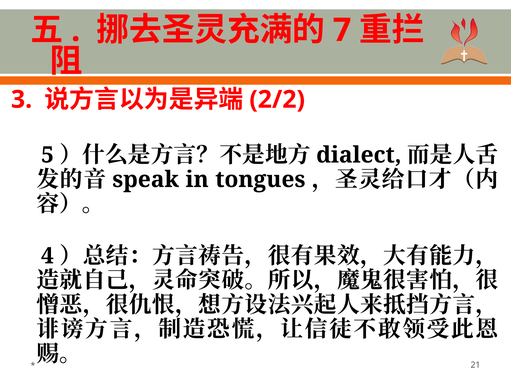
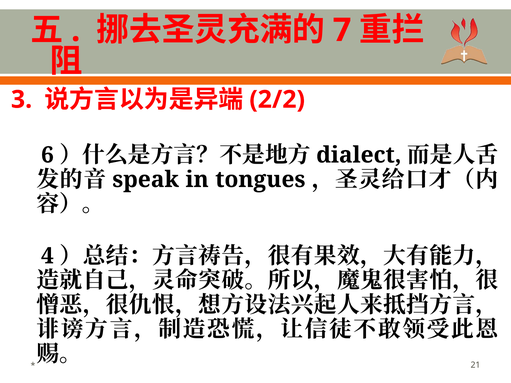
5: 5 -> 6 (47, 155)
